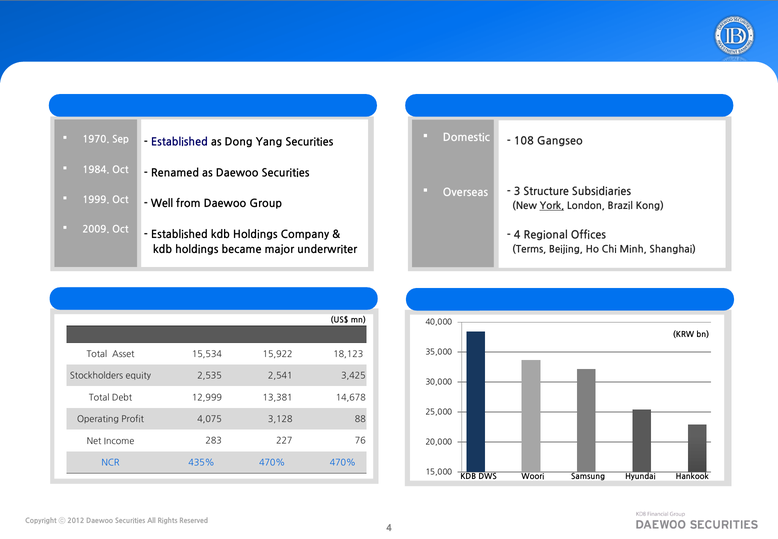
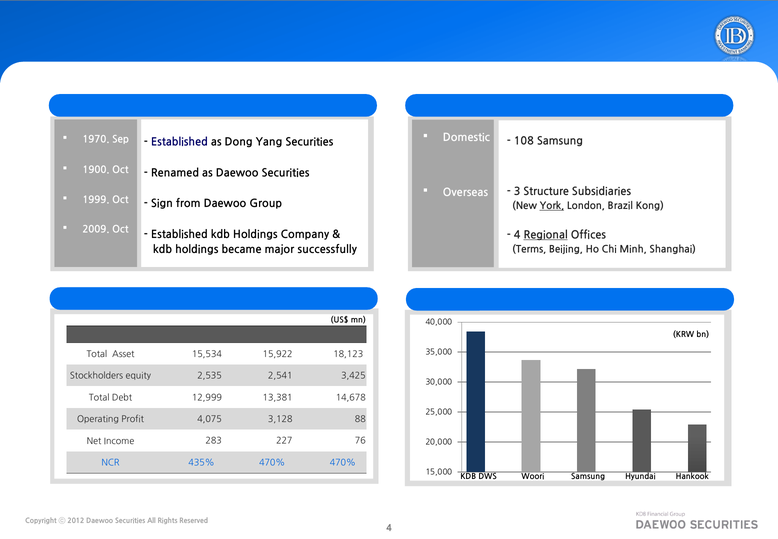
108 Gangseo: Gangseo -> Samsung (560, 141)
1984: 1984 -> 1900 (96, 170)
Well: Well -> Sign (162, 204)
Regional underline: none -> present (546, 235)
underwriter: underwriter -> successfully (327, 250)
